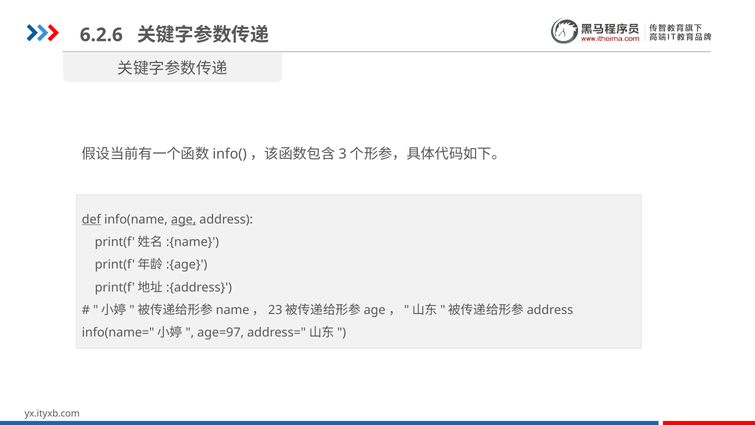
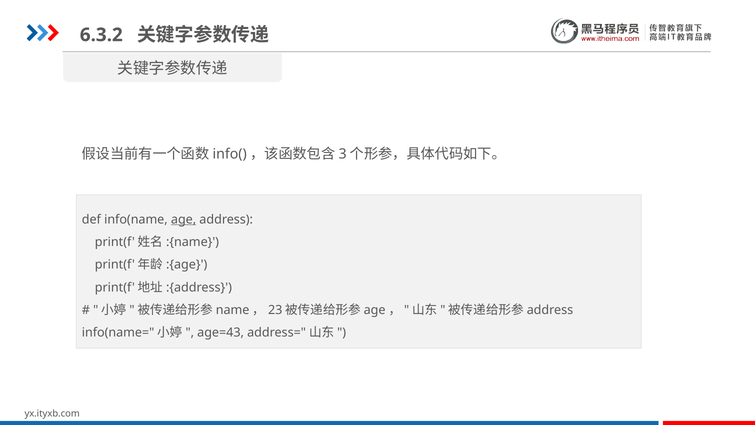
6.2.6: 6.2.6 -> 6.3.2 (101, 35)
def underline: present -> none (91, 219)
age=97: age=97 -> age=43 (221, 333)
